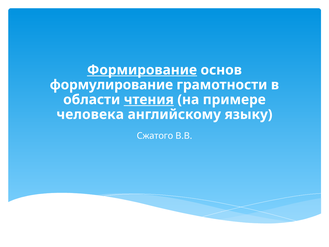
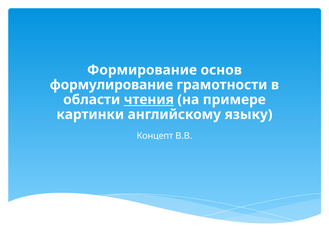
Формирование underline: present -> none (142, 70)
человека: человека -> картинки (90, 114)
Сжатого: Сжатого -> Концепт (155, 136)
